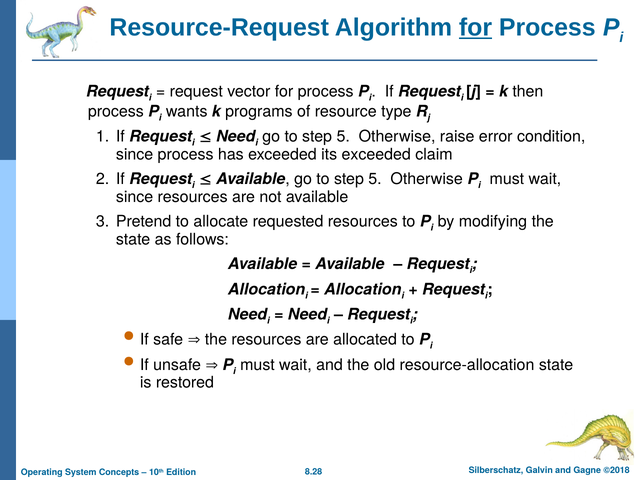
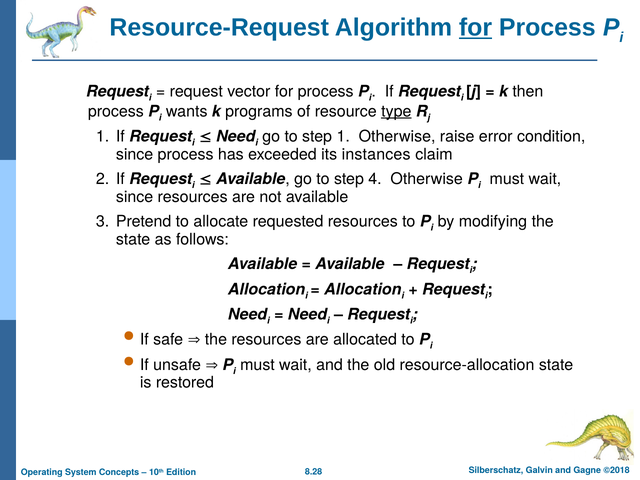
type underline: none -> present (396, 111)
5: 5 -> 1 (343, 137)
its exceeded: exceeded -> instances (376, 154)
5: 5 -> 4 (375, 179)
